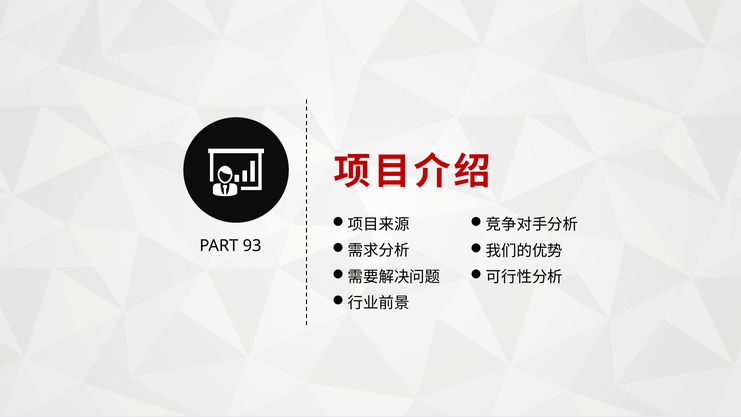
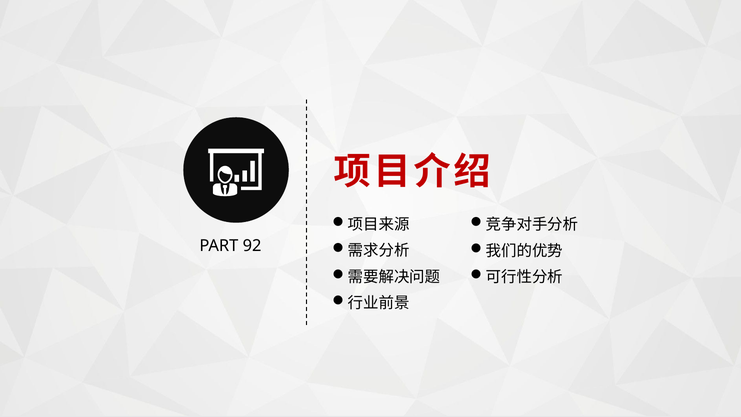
93: 93 -> 92 (252, 246)
